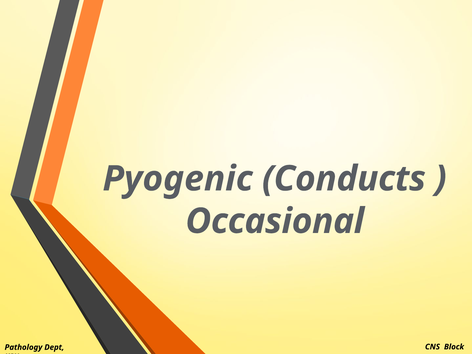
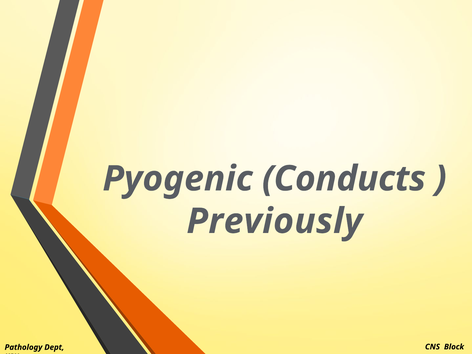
Occasional: Occasional -> Previously (275, 221)
